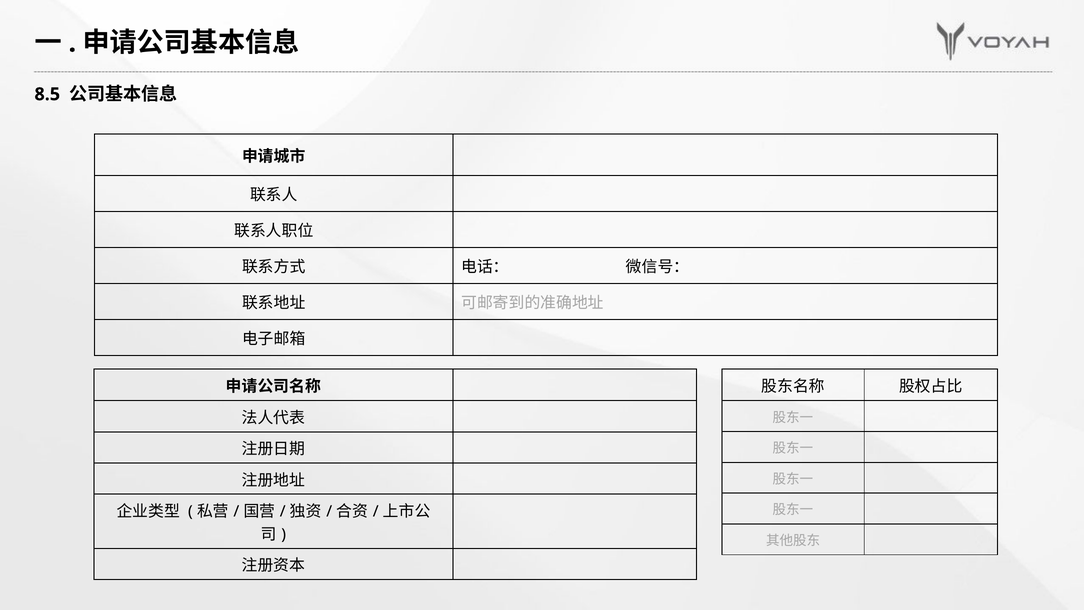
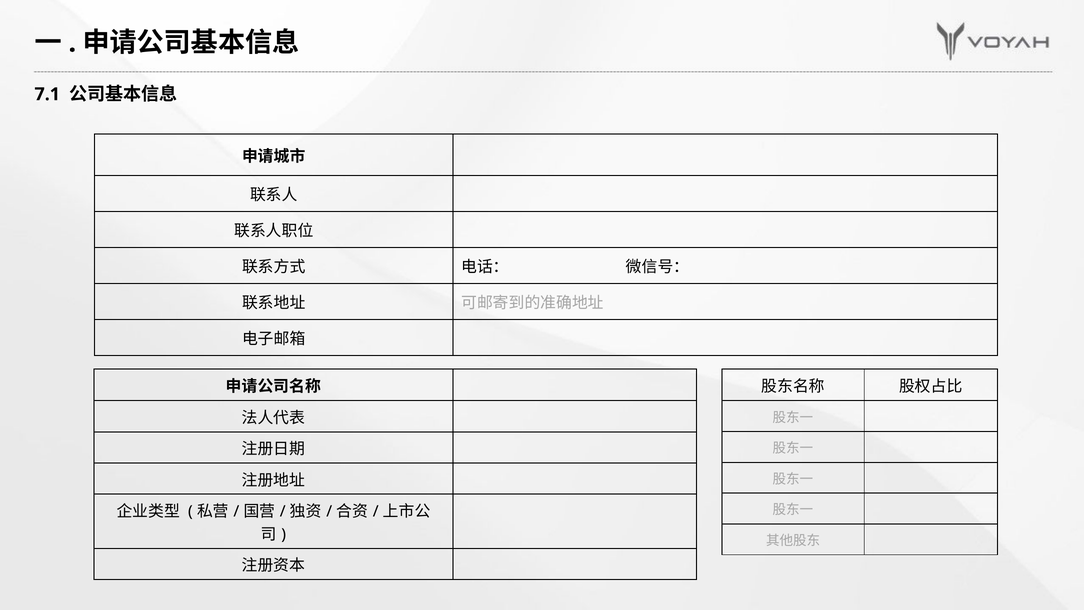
8.5: 8.5 -> 7.1 (47, 94)
